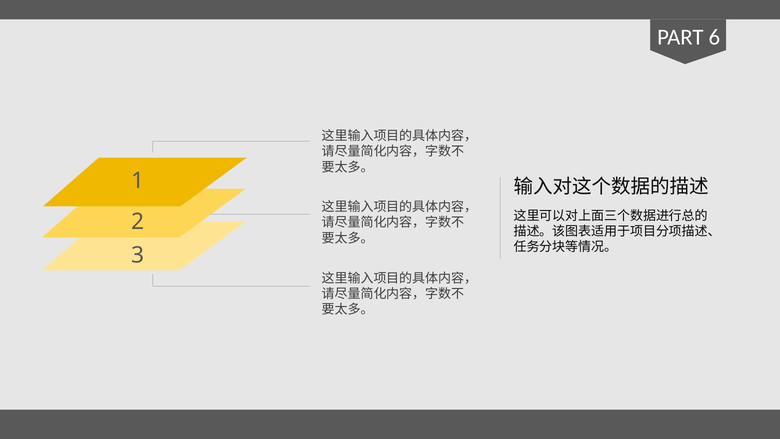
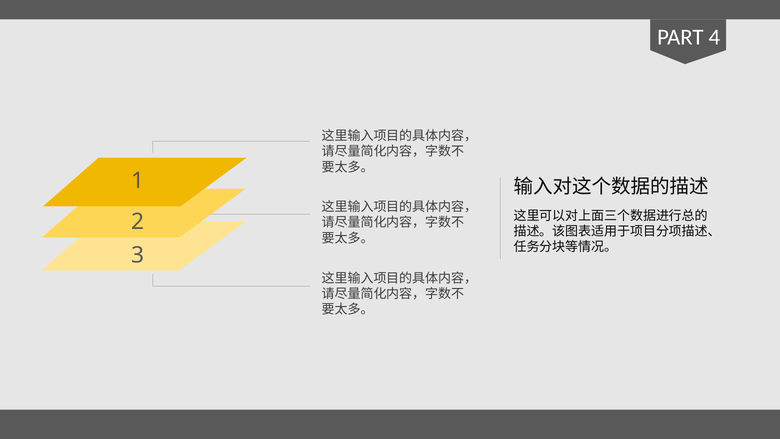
6: 6 -> 4 (714, 37)
